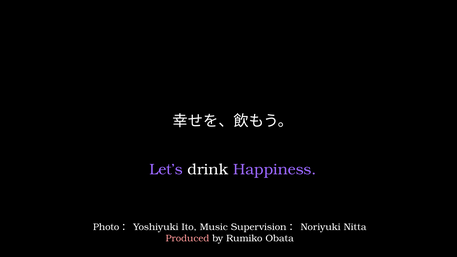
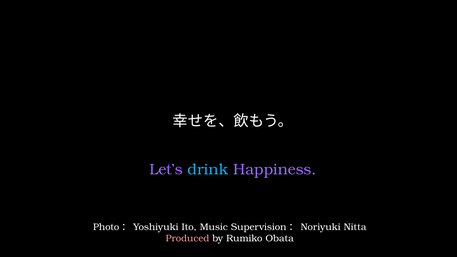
drink colour: white -> light blue (208, 170)
